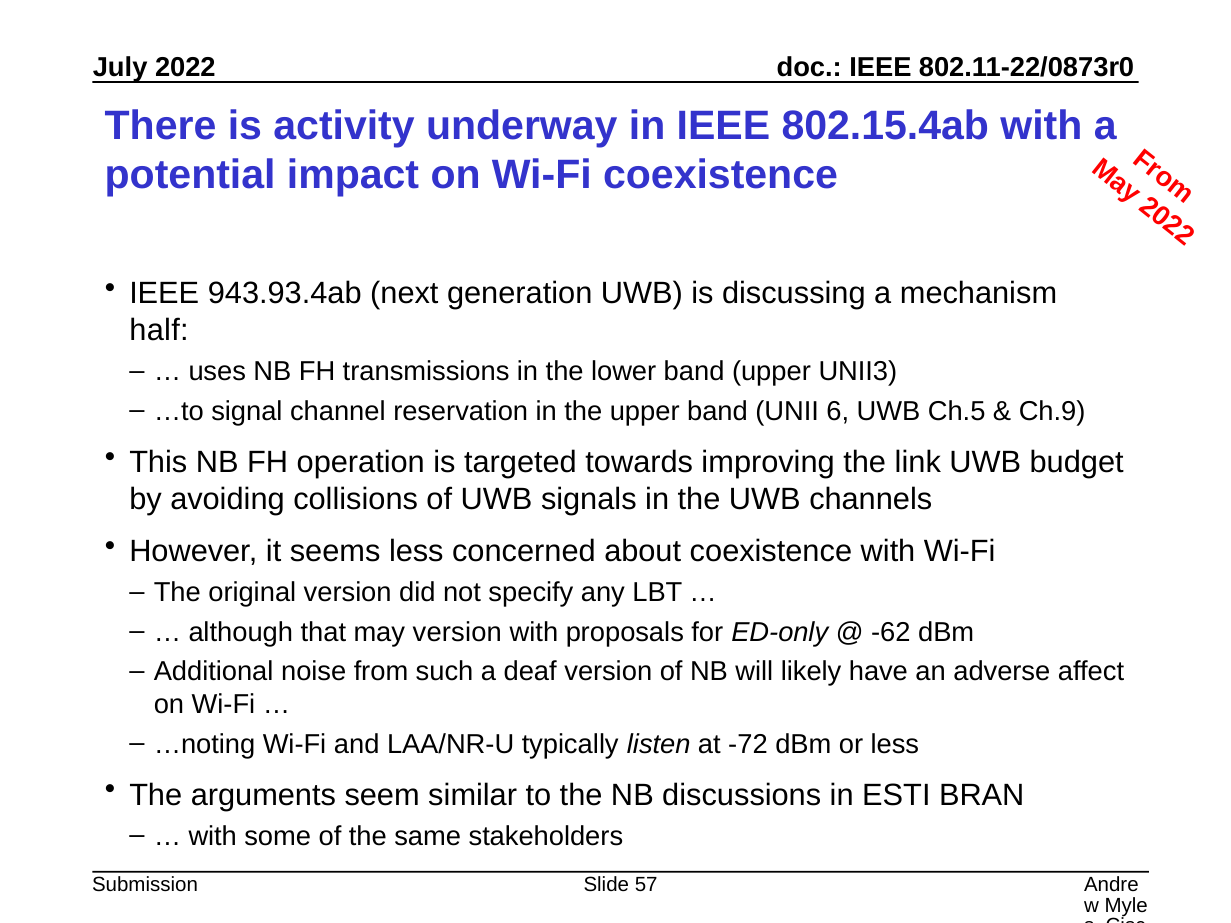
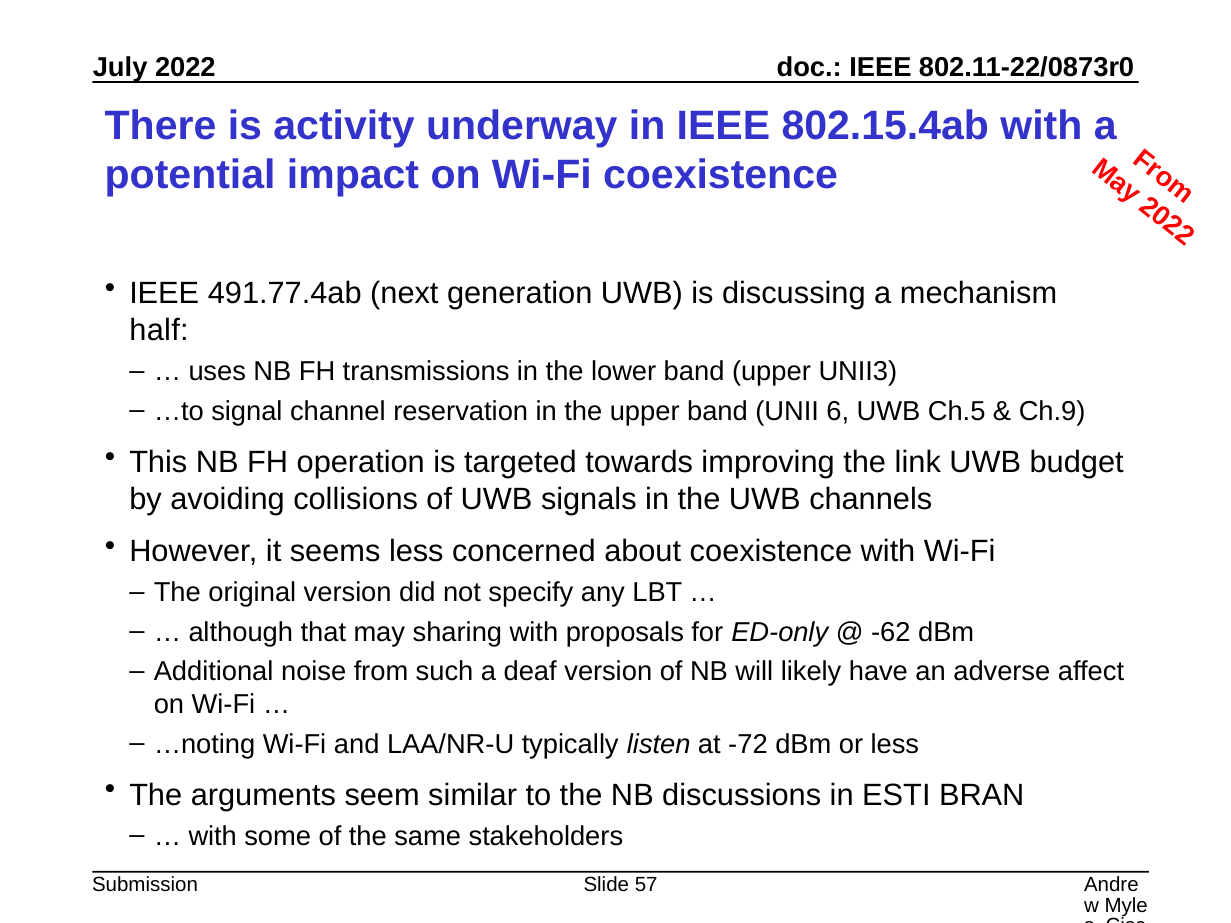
943.93.4ab: 943.93.4ab -> 491.77.4ab (285, 294)
may version: version -> sharing (457, 632)
